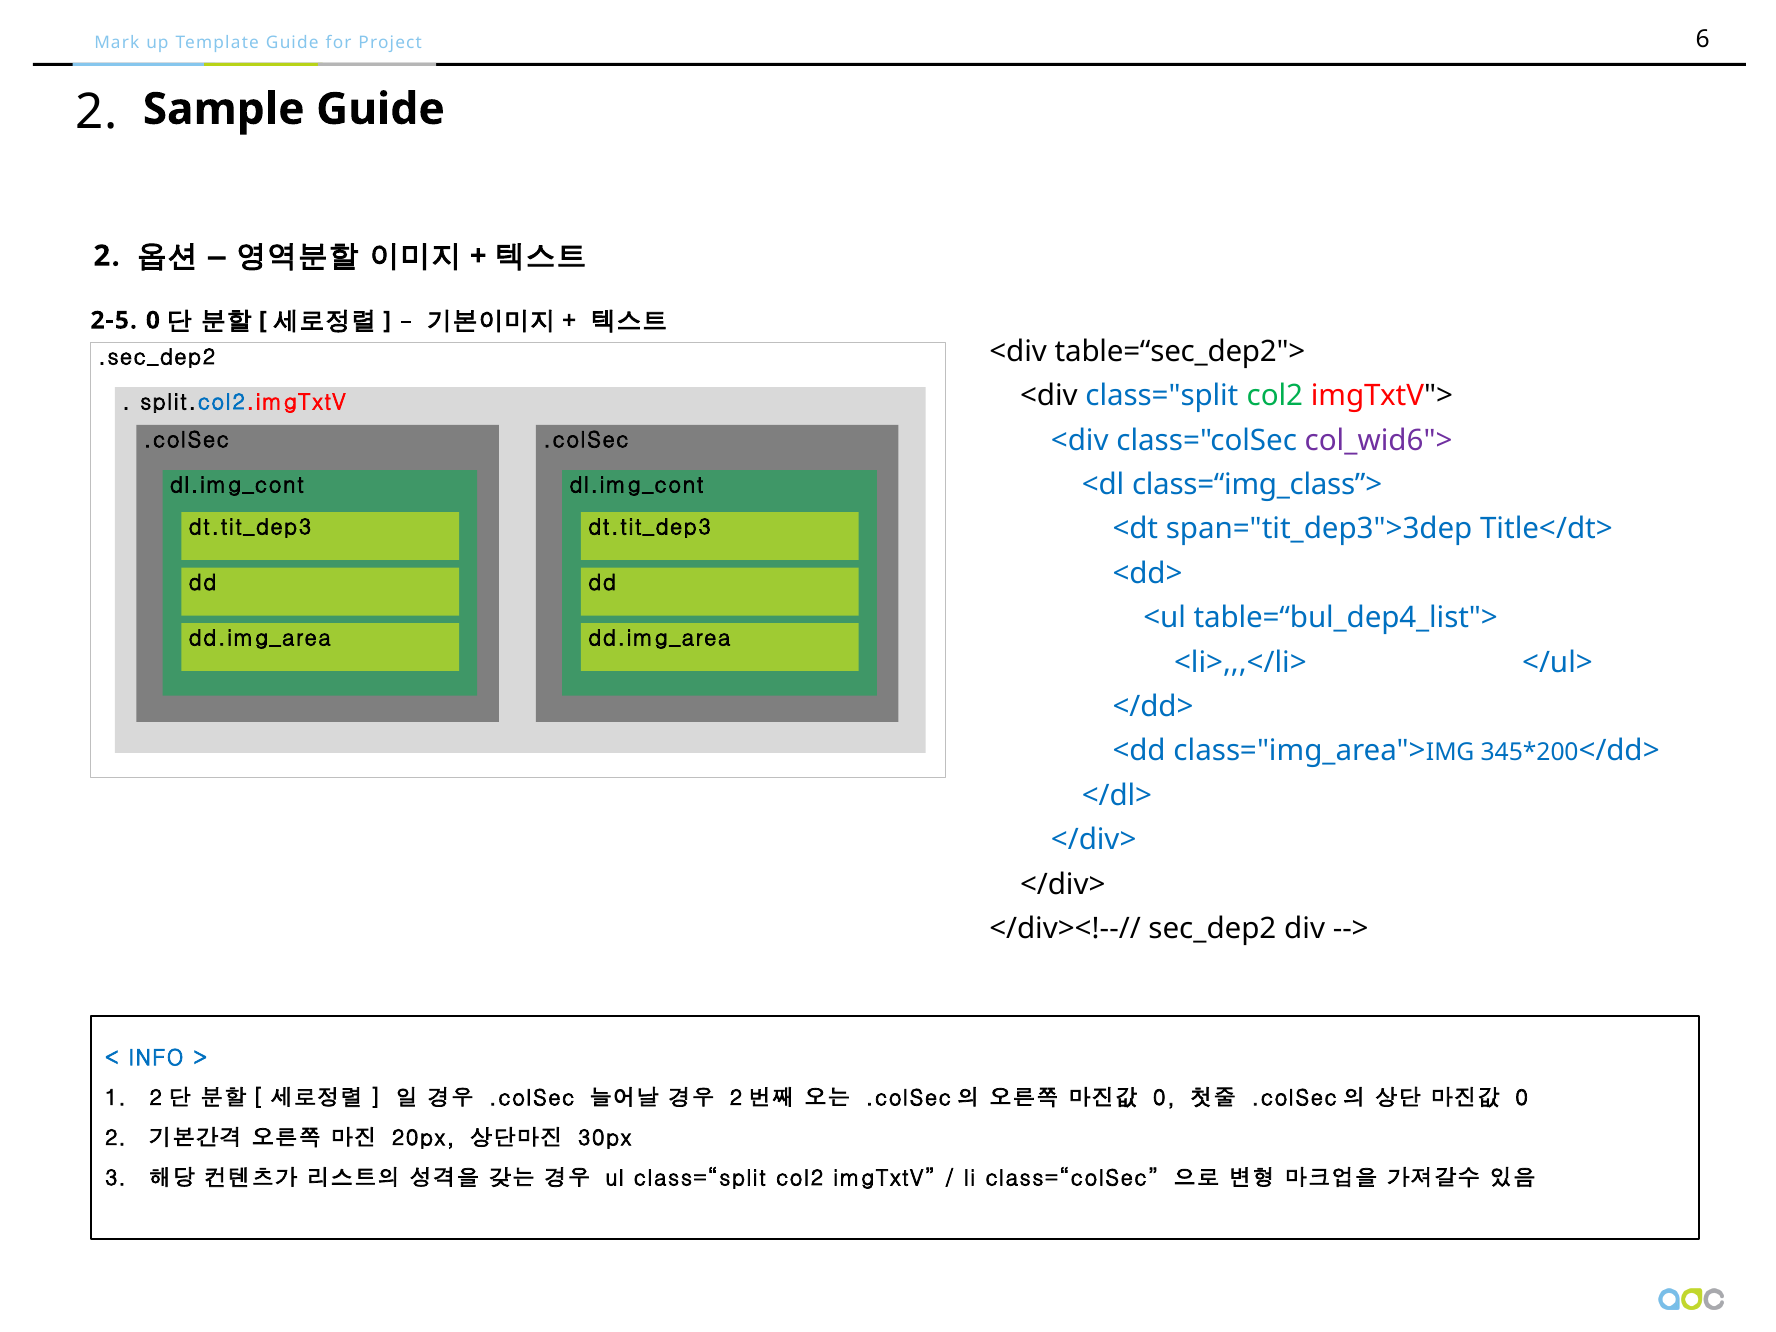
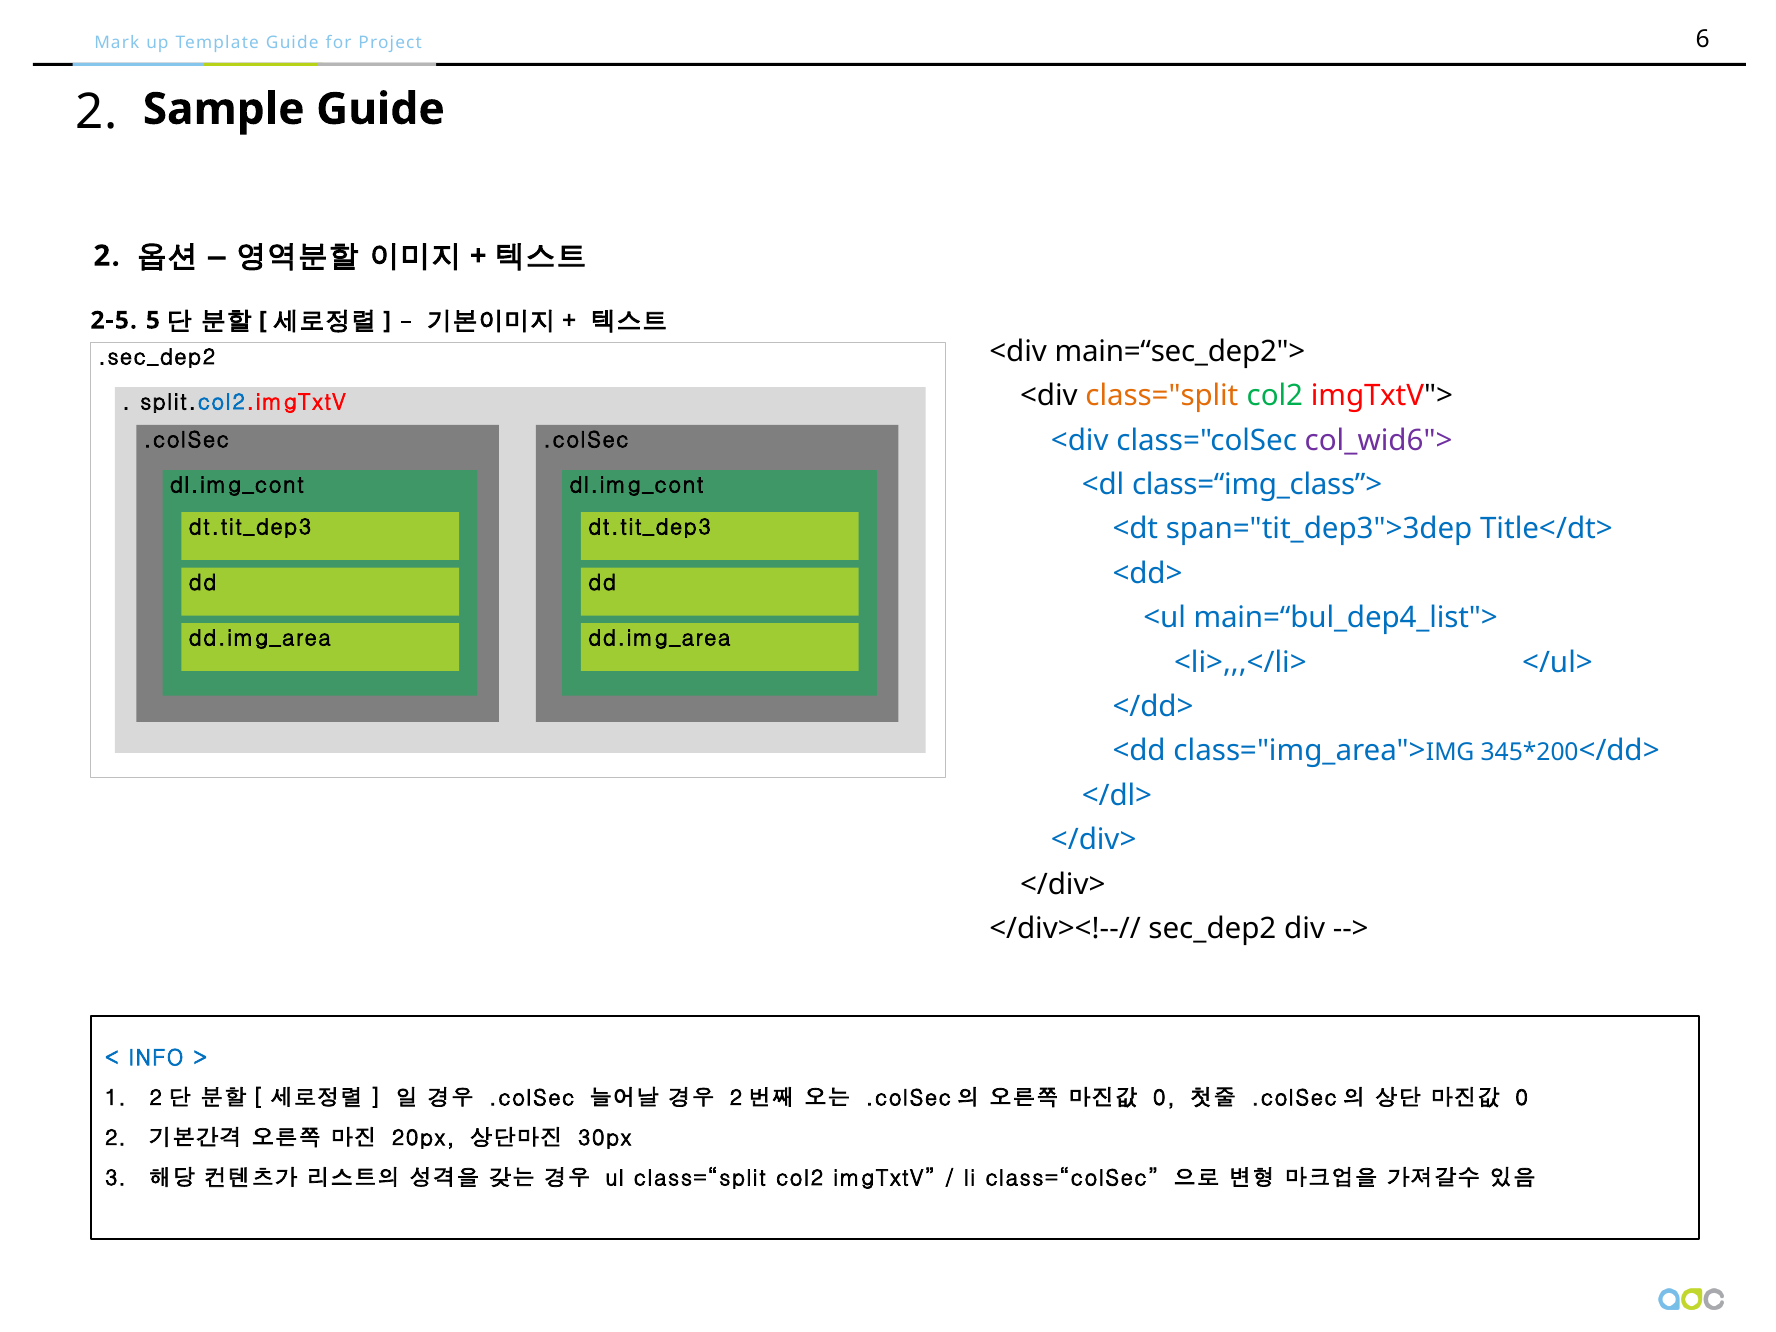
2-5 0: 0 -> 5 (153, 320)
table=“sec_dep2">: table=“sec_dep2"> -> main=“sec_dep2"> (1180, 352)
class="split colour: blue -> orange (1162, 396)
table=“bul_dep4_list">: table=“bul_dep4_list"> -> main=“bul_dep4_list"> (1346, 618)
